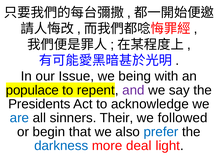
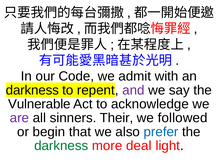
Issue: Issue -> Code (76, 76)
being: being -> admit (135, 76)
populace: populace -> darkness (32, 90)
Presidents: Presidents -> Vulnerable (39, 104)
are colour: blue -> purple (19, 118)
darkness colour: blue -> green (61, 146)
